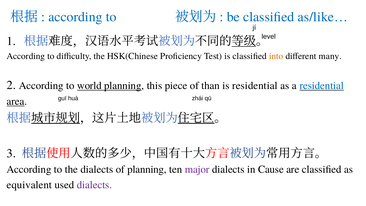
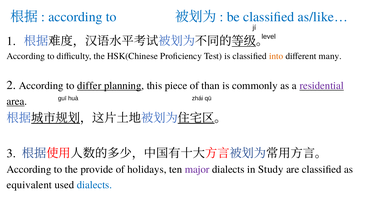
world: world -> differ (89, 86)
is residential: residential -> commonly (255, 86)
residential colour: blue -> purple (322, 86)
the dialects: dialects -> provide (97, 169)
of planning: planning -> holidays (147, 169)
Cause: Cause -> Study (271, 169)
dialects colour: purple -> blue (94, 185)
